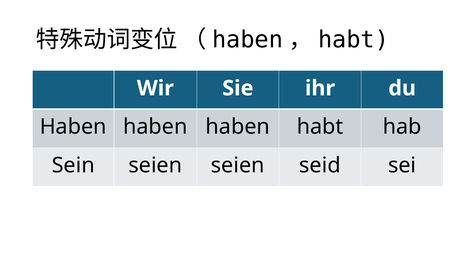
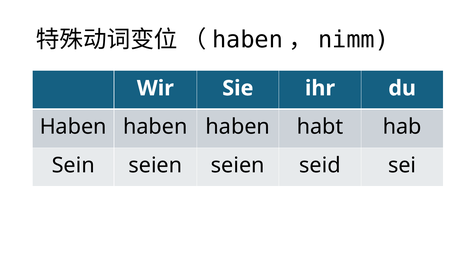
habt: habt -> nimm (354, 40)
